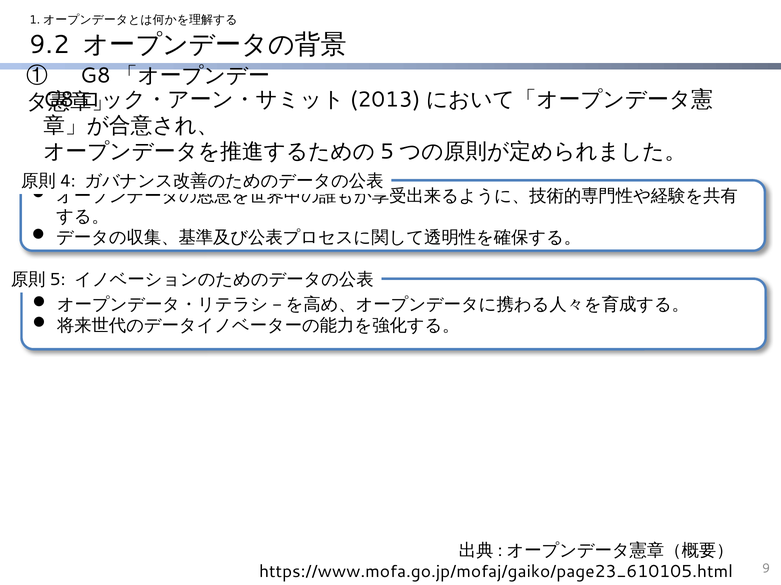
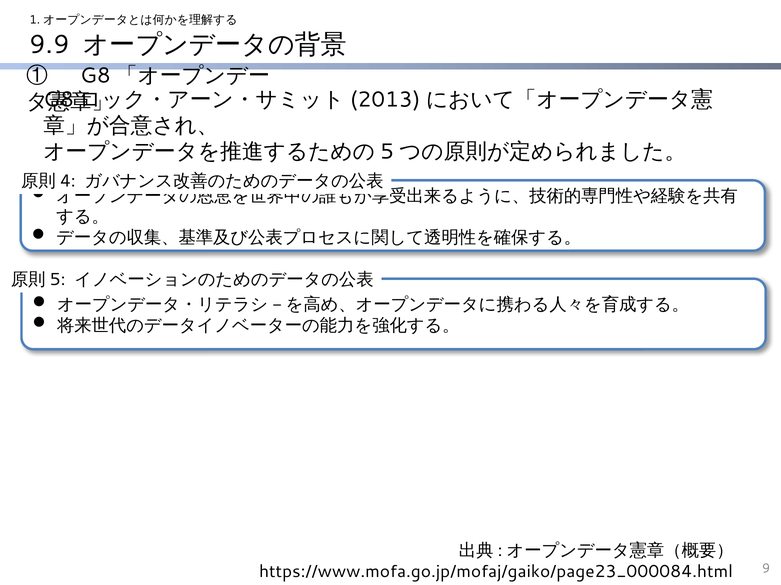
9.2: 9.2 -> 9.9 (49, 45)
https://www.mofa.go.jp/mofaj/gaiko/page23_610105.html: https://www.mofa.go.jp/mofaj/gaiko/page23_610105.html -> https://www.mofa.go.jp/mofaj/gaiko/page23_000084.html (496, 572)
